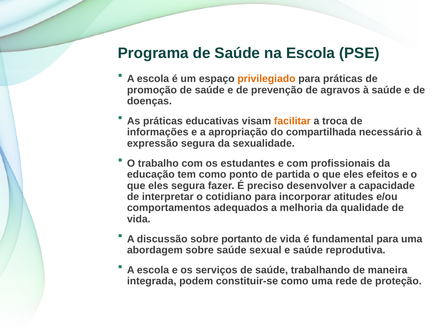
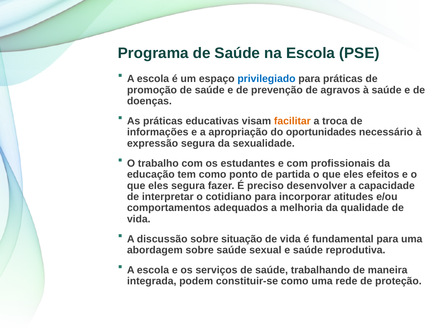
privilegiado colour: orange -> blue (266, 79)
compartilhada: compartilhada -> oportunidades (321, 132)
portanto: portanto -> situação (242, 239)
